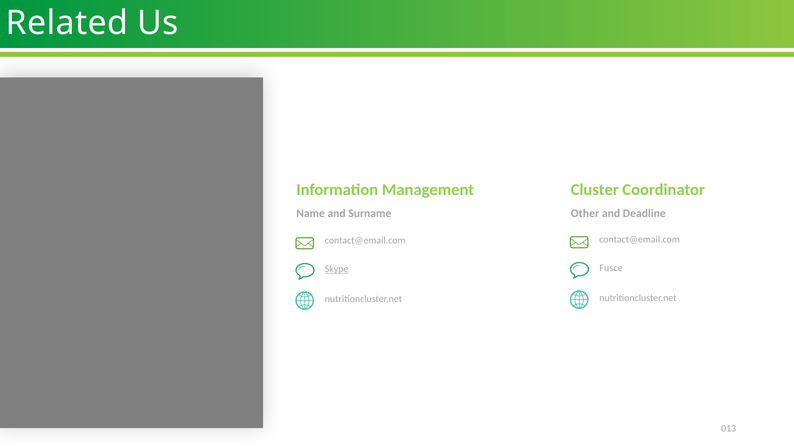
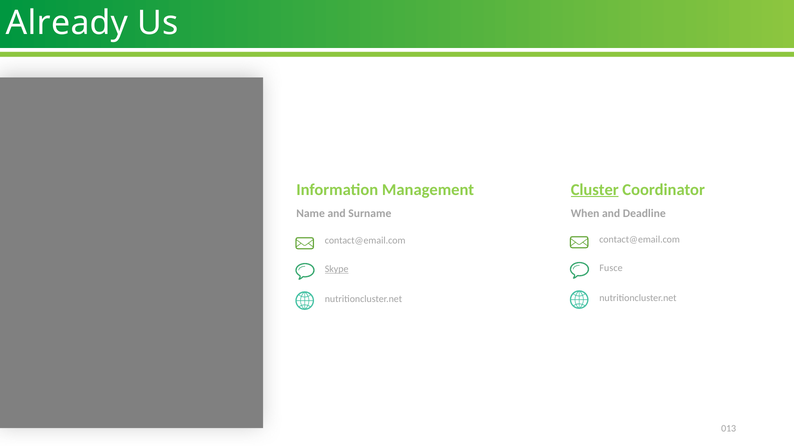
Related: Related -> Already (67, 23)
Cluster underline: none -> present (595, 190)
Other: Other -> When (585, 214)
